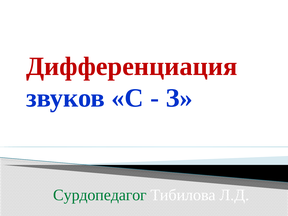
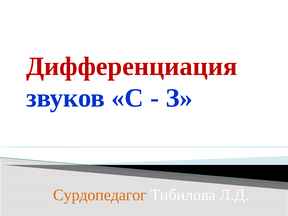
Сурдопедагог colour: green -> orange (100, 195)
